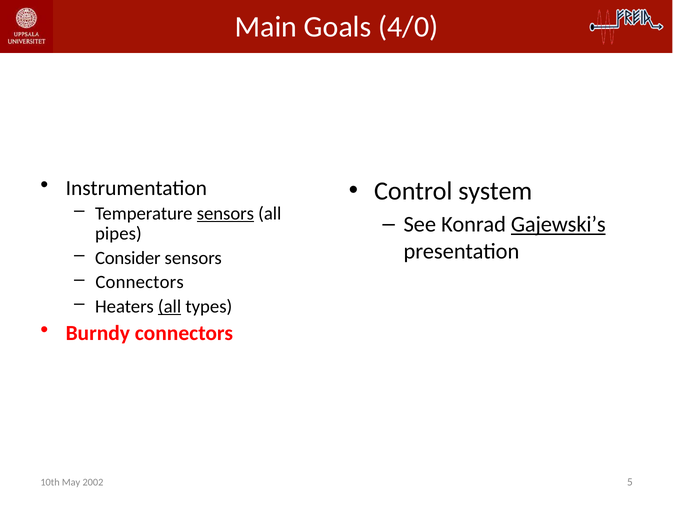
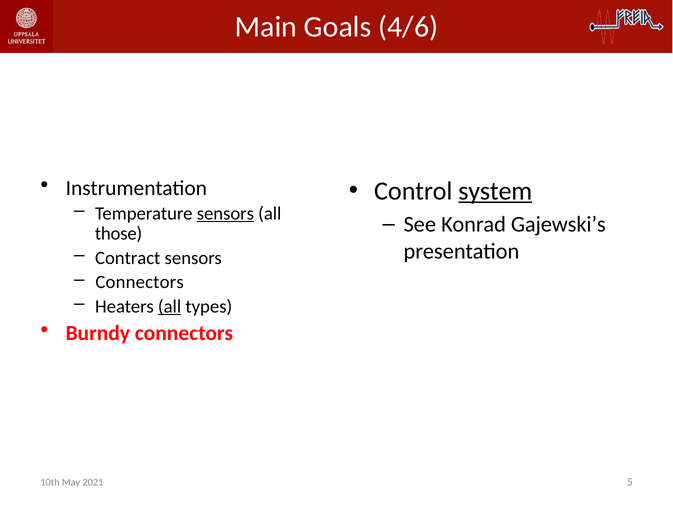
4/0: 4/0 -> 4/6 (408, 27)
system underline: none -> present (495, 191)
Gajewski’s underline: present -> none (558, 224)
pipes: pipes -> those (119, 234)
Consider: Consider -> Contract (128, 258)
2002: 2002 -> 2021 (93, 482)
